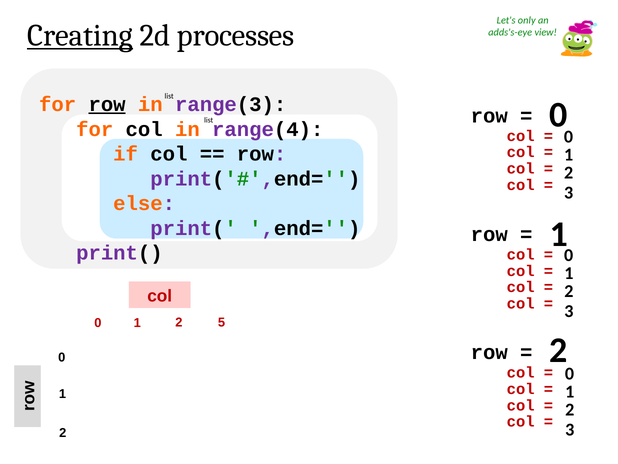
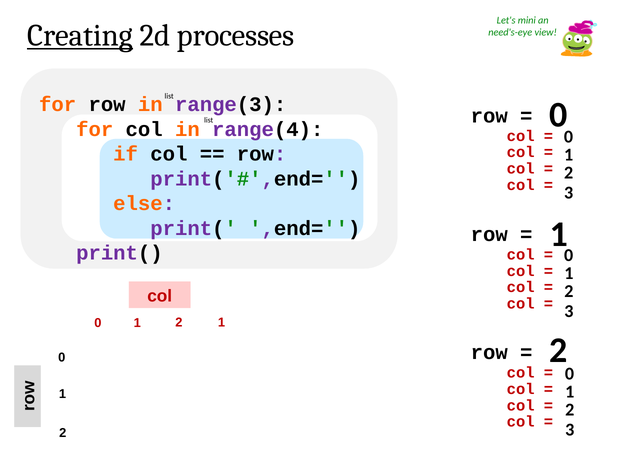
only: only -> mini (527, 20)
adds's-eye: adds's-eye -> need's-eye (510, 33)
row underline: present -> none (107, 104)
1 2 5: 5 -> 1 (222, 322)
